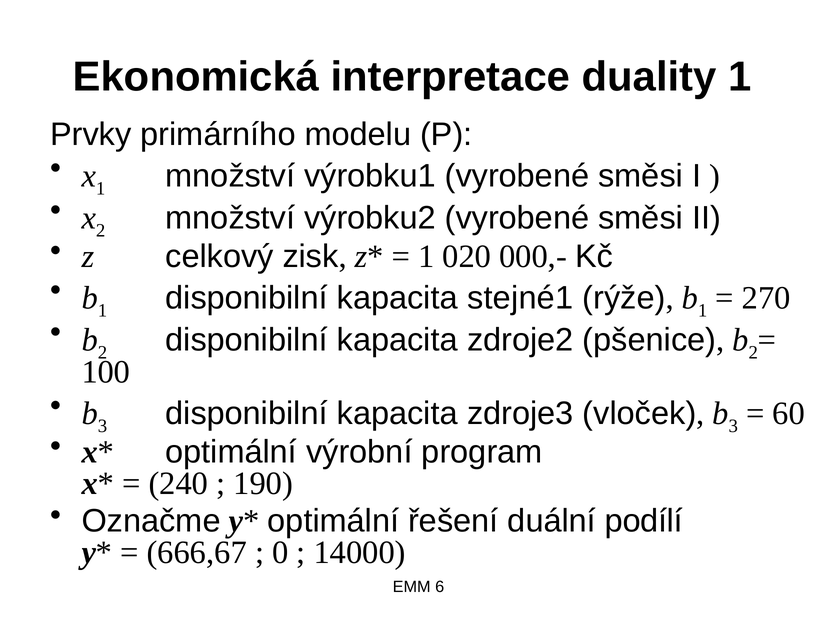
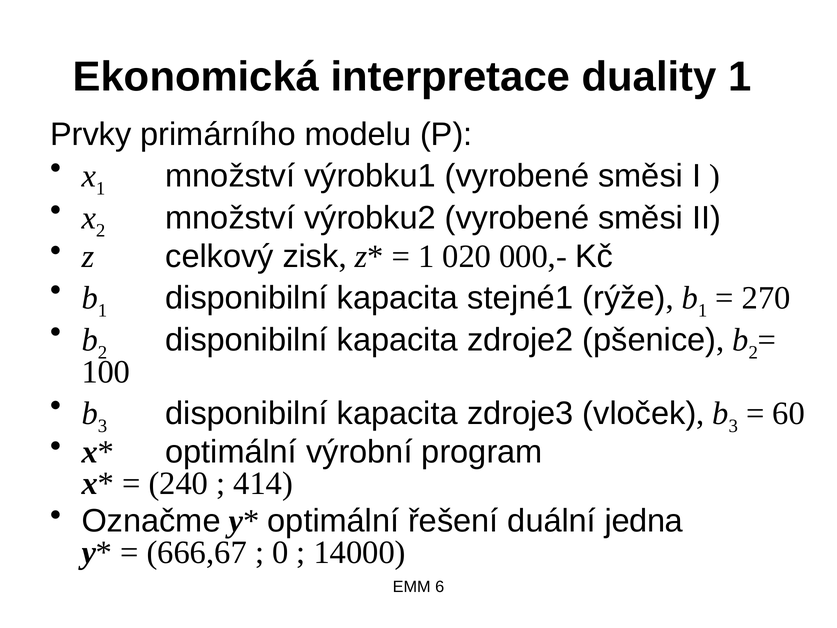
190: 190 -> 414 (263, 483)
podílí: podílí -> jedna (644, 521)
